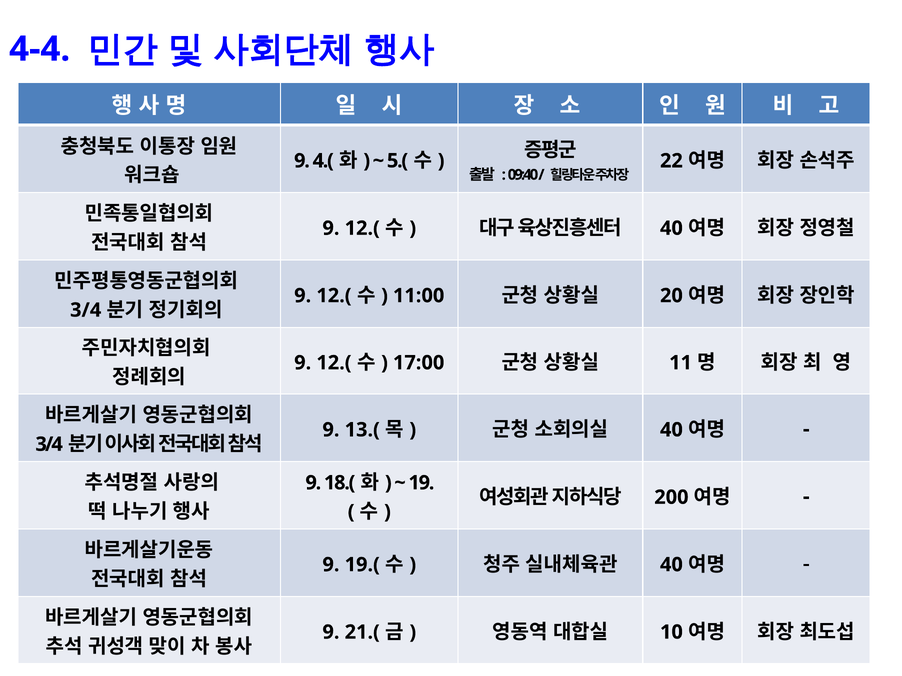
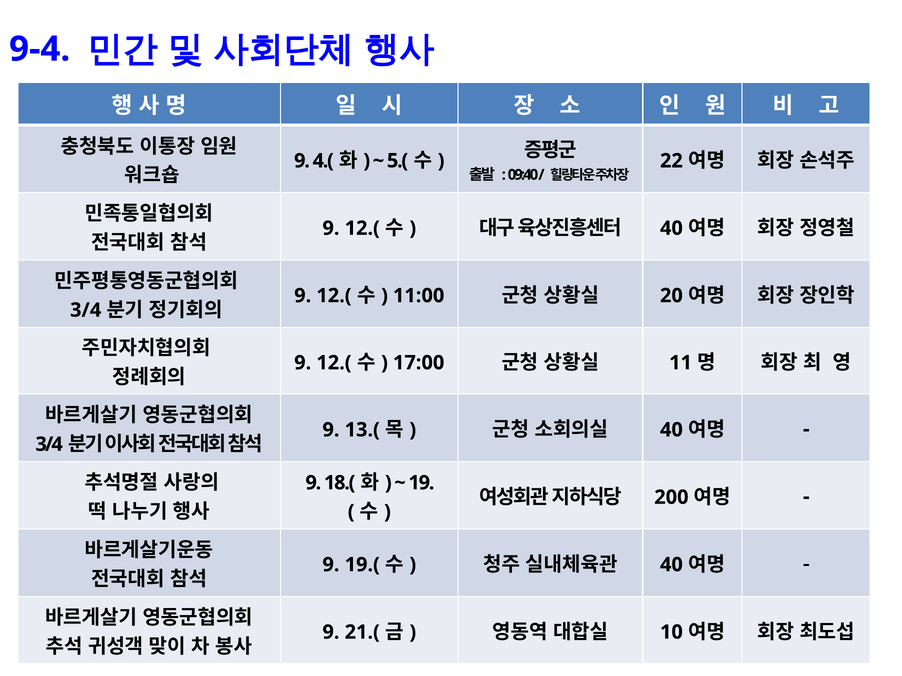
4-4: 4-4 -> 9-4 (40, 49)
